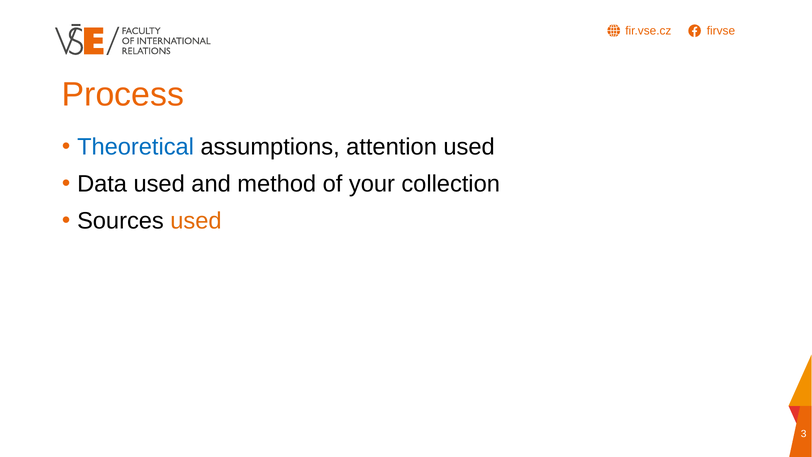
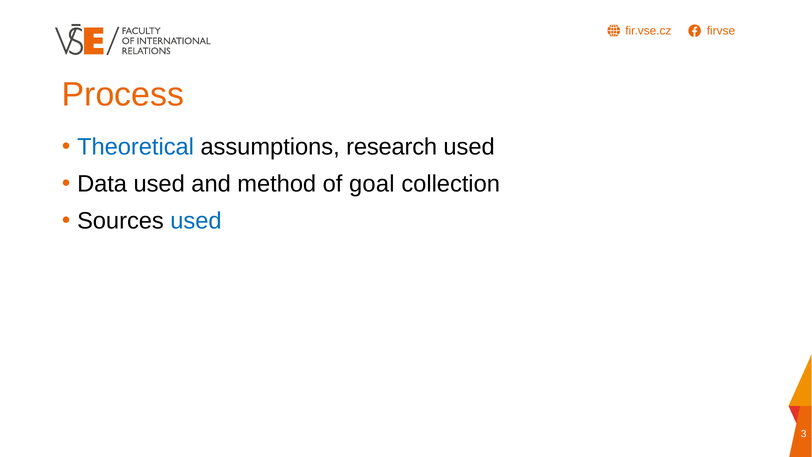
attention: attention -> research (392, 147)
your: your -> goal (372, 184)
used colour: orange -> blue (196, 221)
